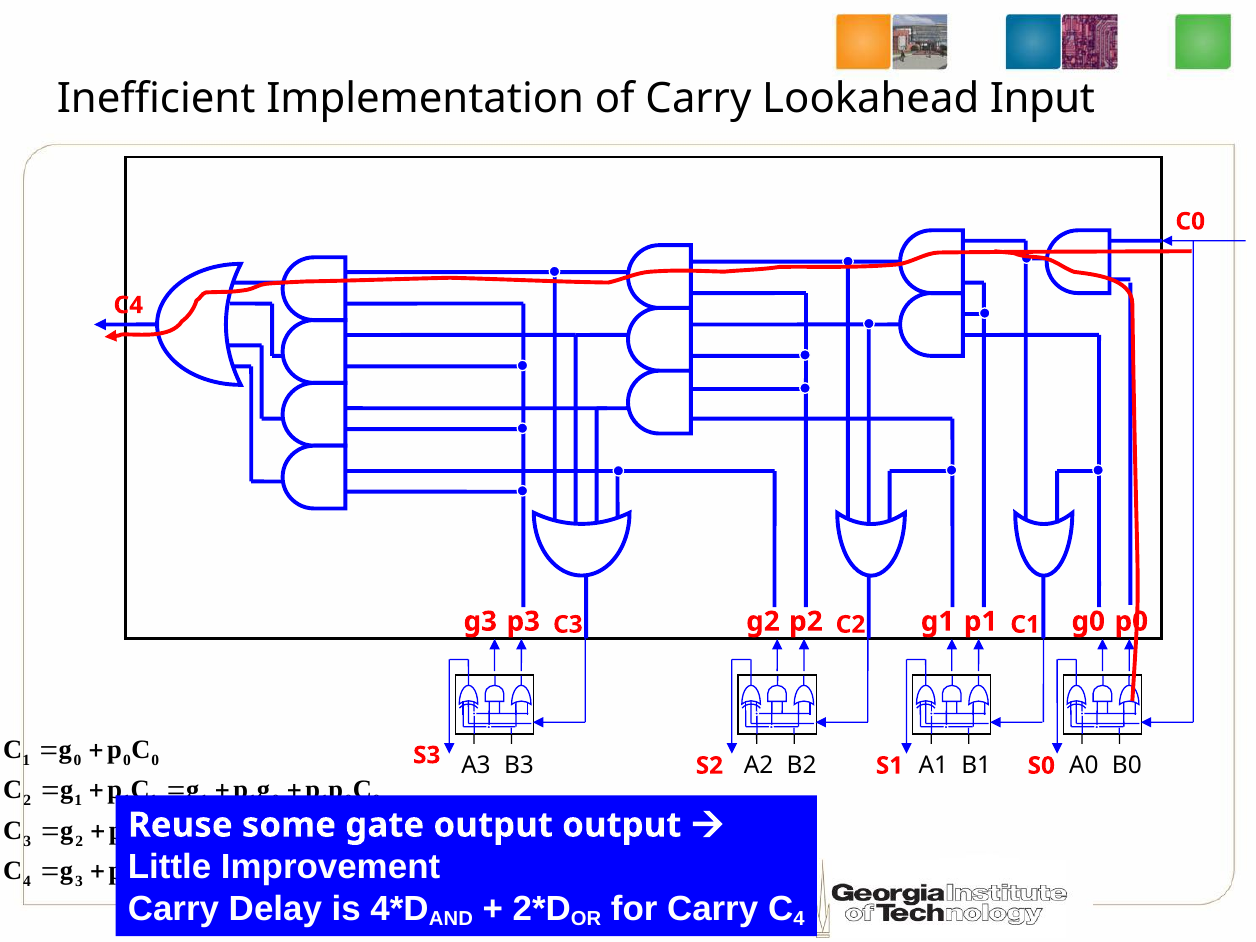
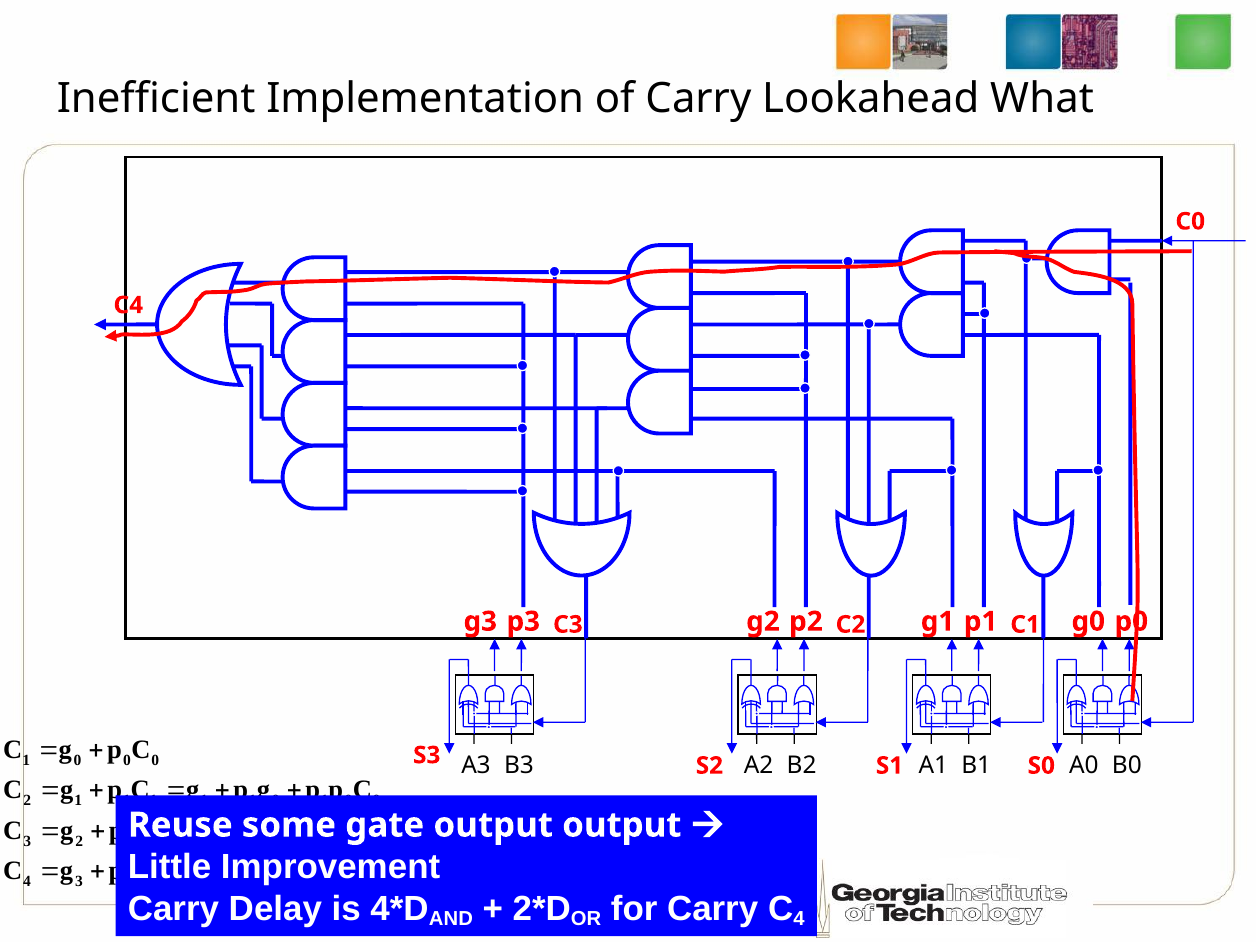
Input: Input -> What (1042, 99)
